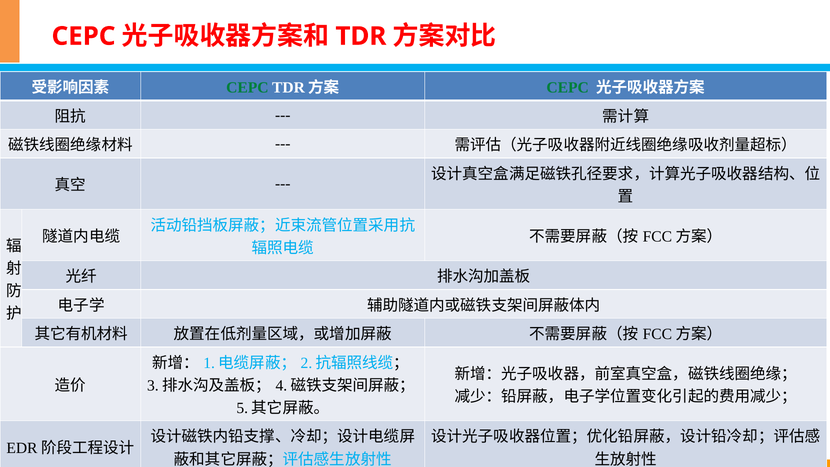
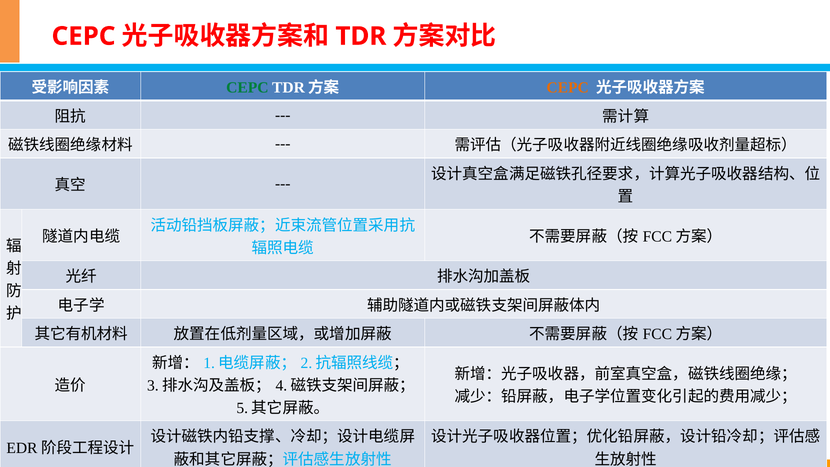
CEPC colour: green -> orange (568, 88)
